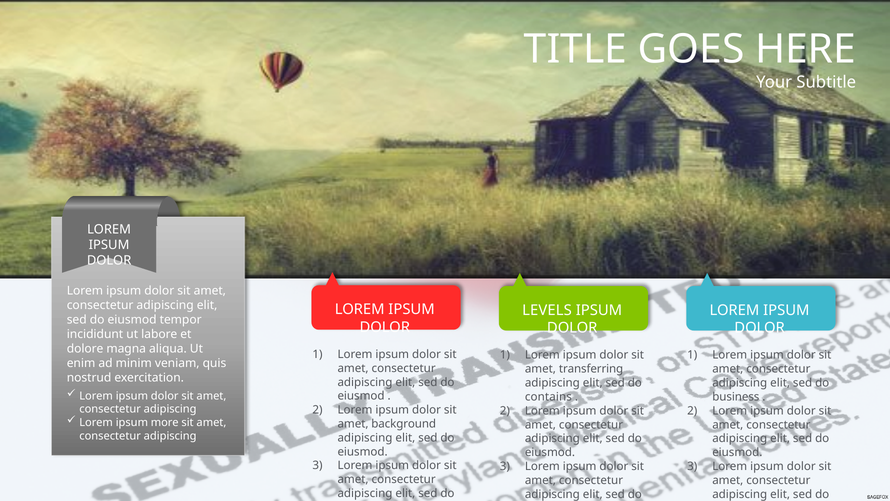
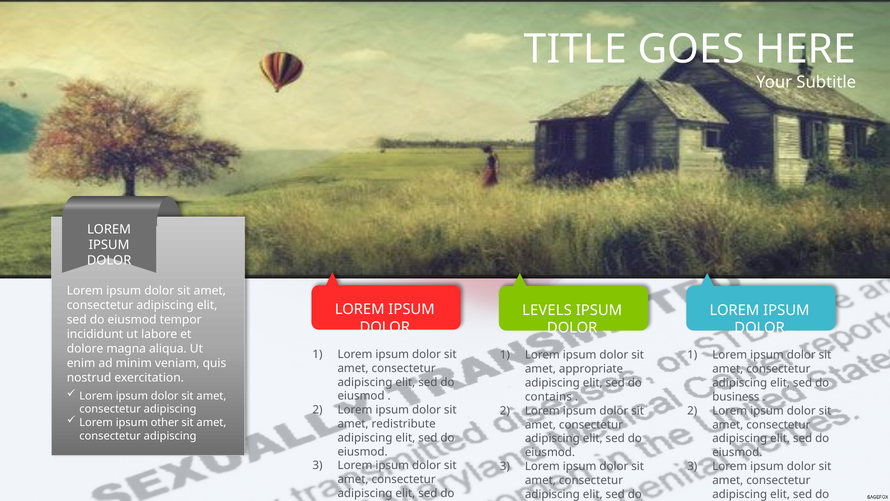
transferring: transferring -> appropriate (591, 369)
more: more -> other (165, 422)
background: background -> redistribute (404, 424)
